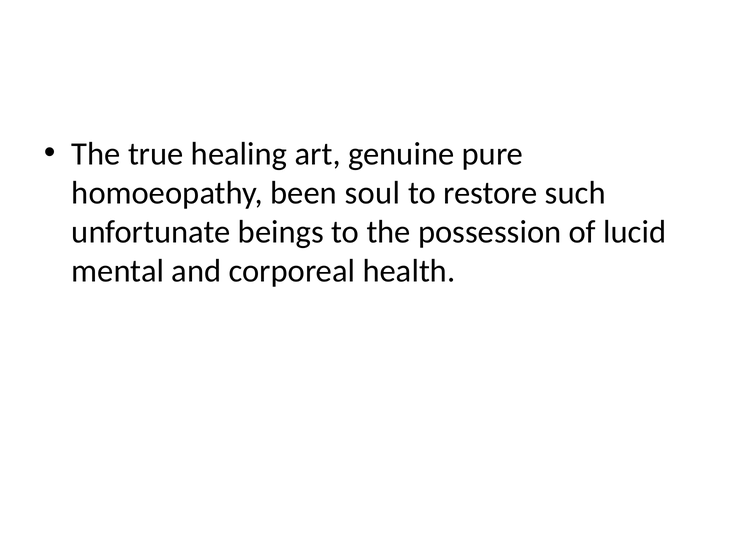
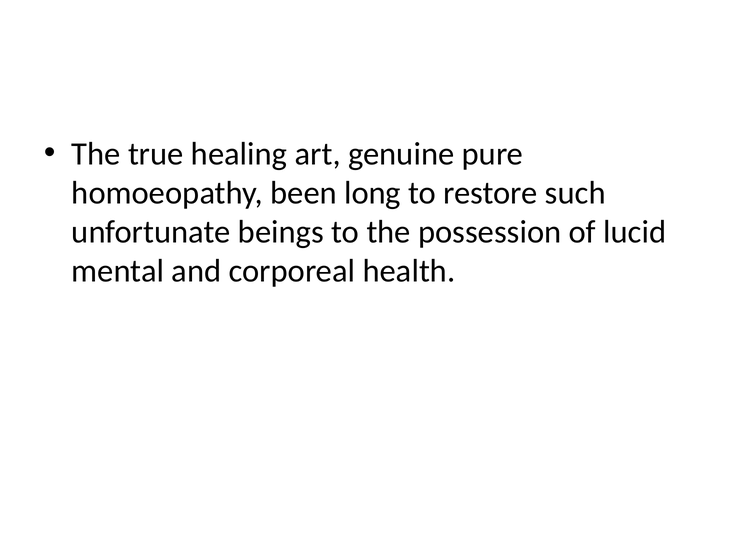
soul: soul -> long (373, 193)
